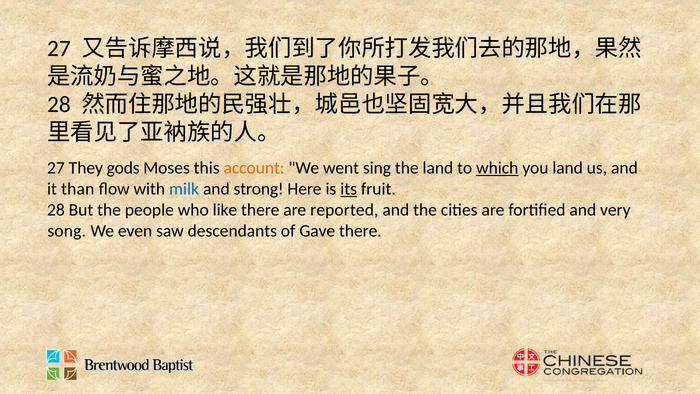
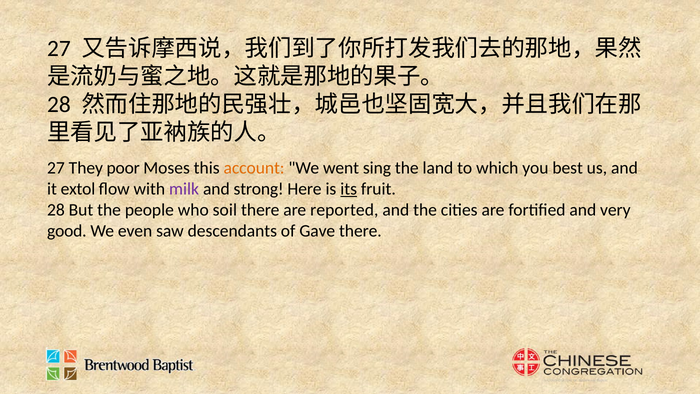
gods: gods -> poor (123, 168)
which underline: present -> none (497, 168)
you land: land -> best (568, 168)
than: than -> extol (78, 189)
milk colour: blue -> purple (184, 189)
like: like -> soil (225, 210)
song: song -> good (67, 231)
